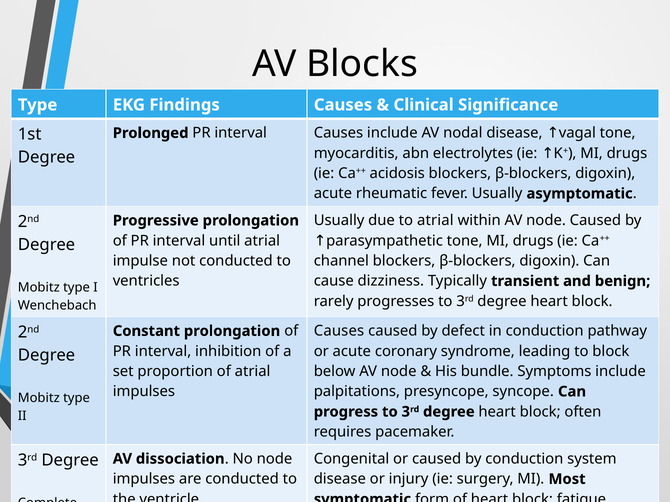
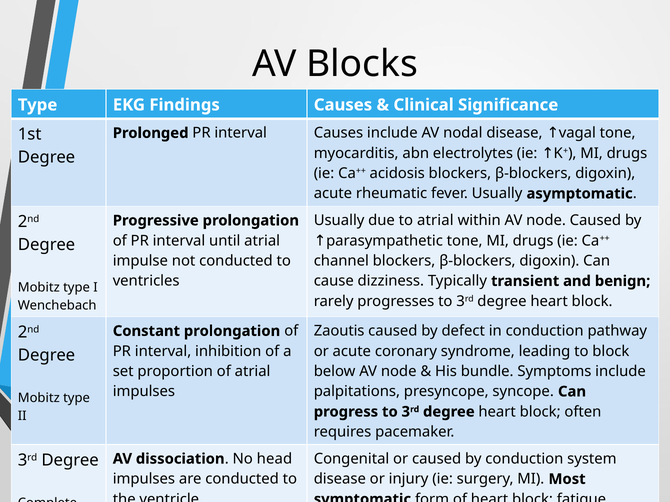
Causes: Causes -> Zaoutis (339, 331)
No node: node -> head (274, 459)
